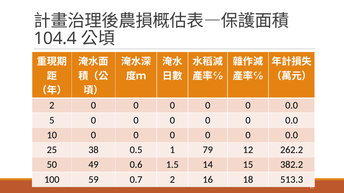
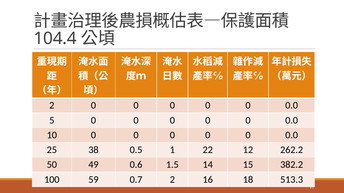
79: 79 -> 22 (208, 150)
